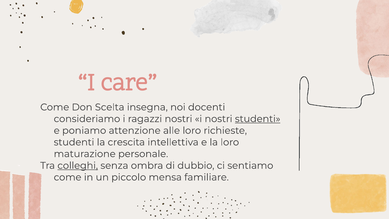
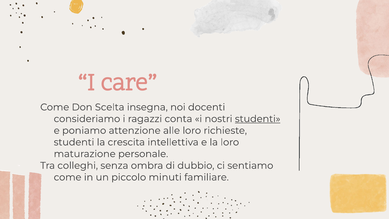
ragazzi nostri: nostri -> conta (178, 119)
colleghi underline: present -> none (78, 165)
mensa: mensa -> minuti (165, 177)
